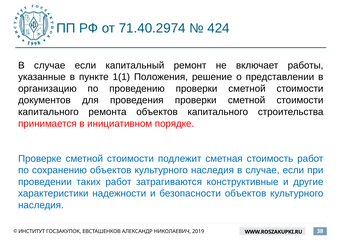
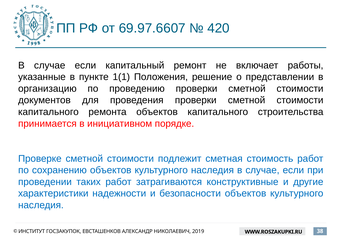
71.40.2974: 71.40.2974 -> 69.97.6607 (152, 28)
424: 424 -> 420 (219, 28)
